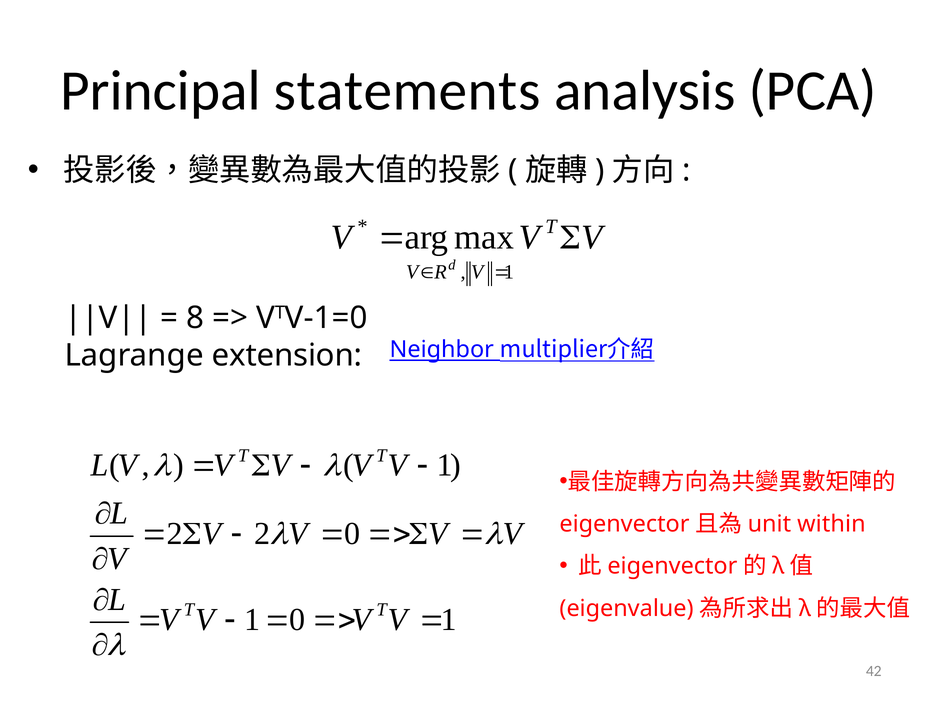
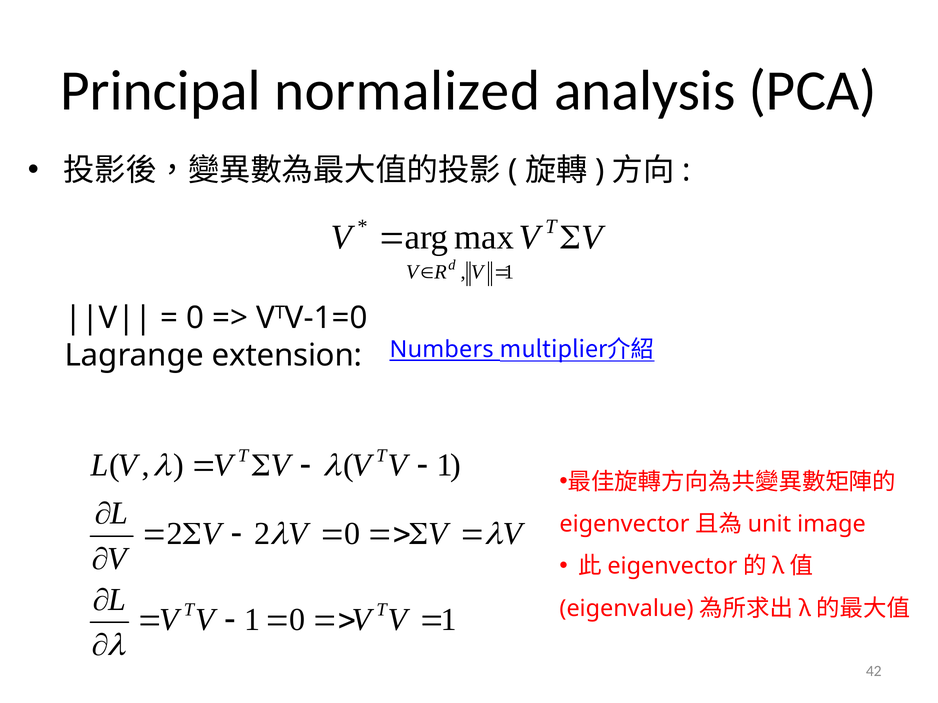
statements: statements -> normalized (407, 91)
8: 8 -> 0 (195, 318)
Neighbor: Neighbor -> Numbers (442, 350)
within: within -> image (832, 524)
